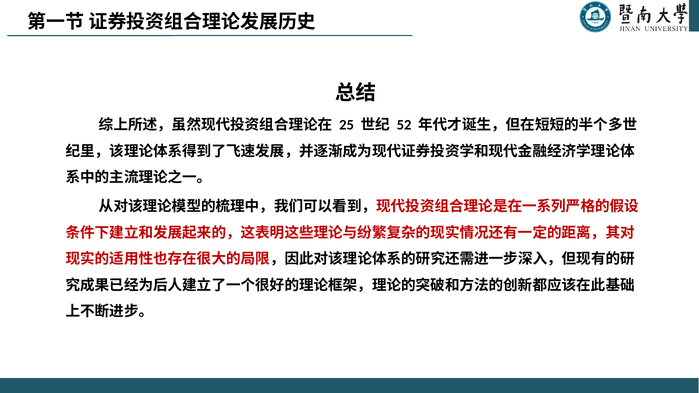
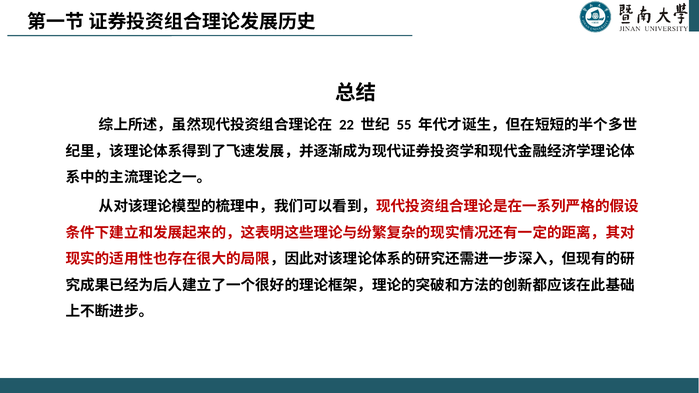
25: 25 -> 22 (347, 125)
52: 52 -> 55 (404, 125)
